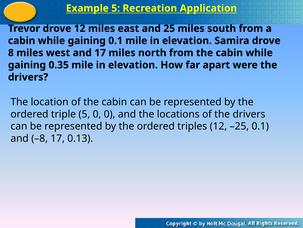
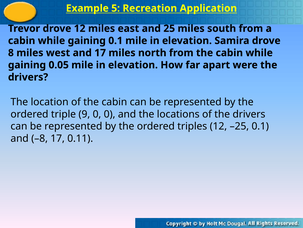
0.35: 0.35 -> 0.05 (59, 65)
triple 5: 5 -> 9 (84, 114)
0.13: 0.13 -> 0.11 (80, 138)
